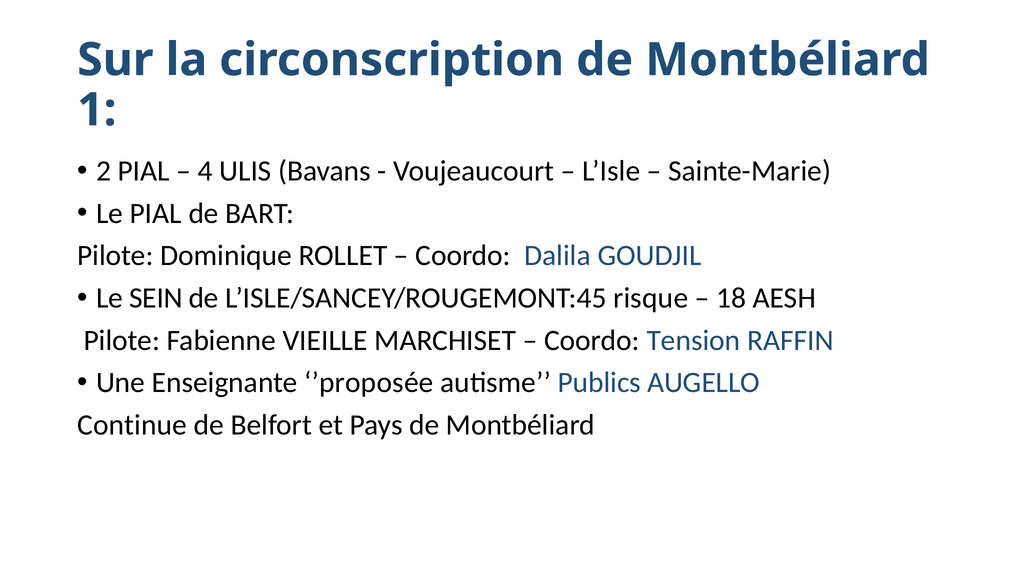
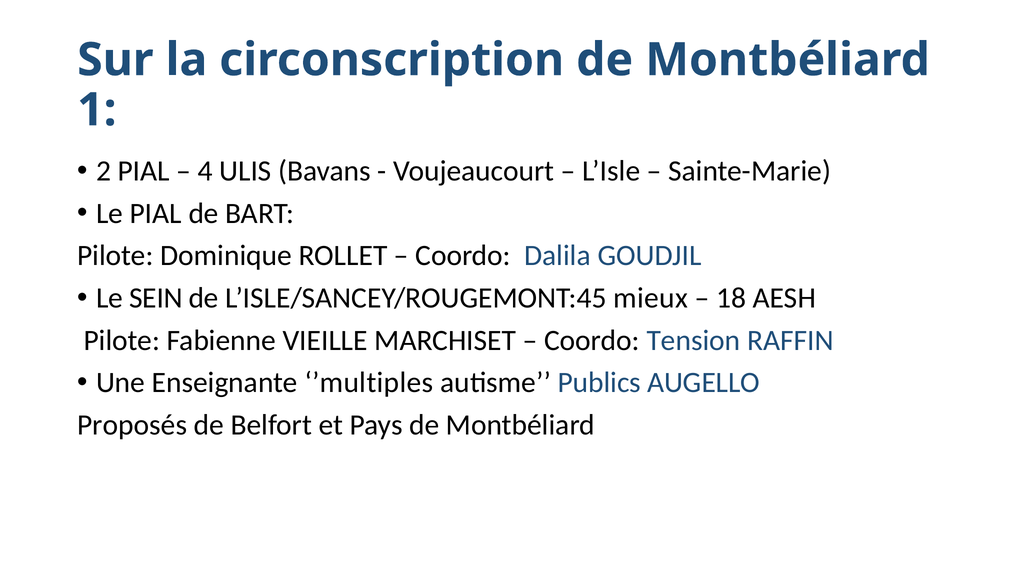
risque: risque -> mieux (651, 298)
’proposée: ’proposée -> ’multiples (369, 383)
Continue: Continue -> Proposés (132, 425)
